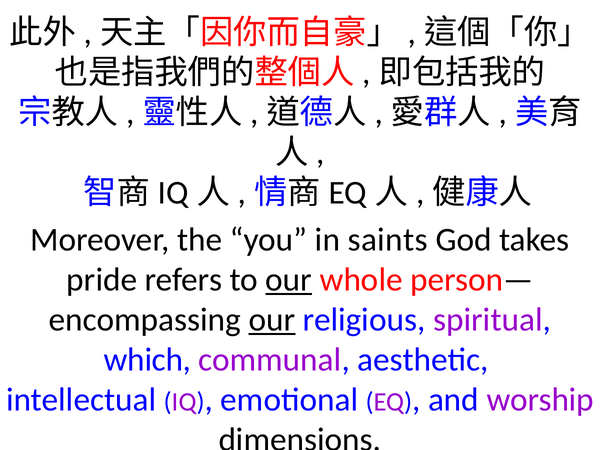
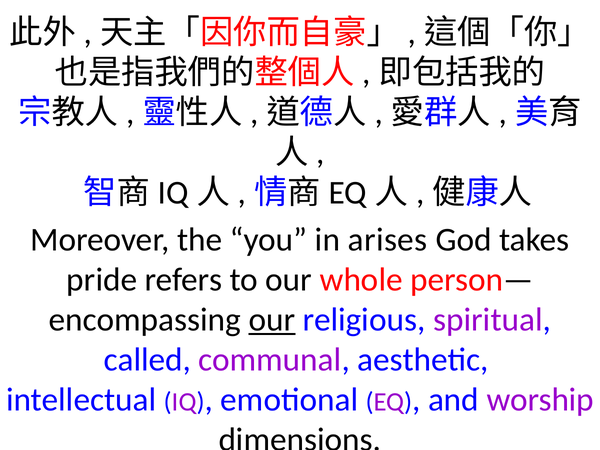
saints: saints -> arises (388, 240)
our underline: present -> none (289, 280)
which: which -> called (147, 360)
